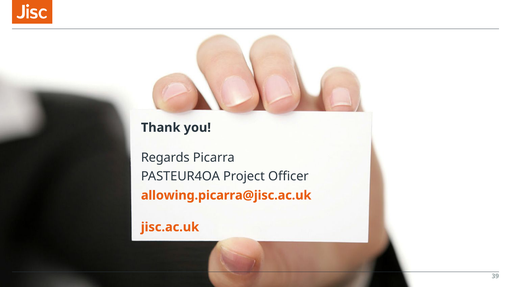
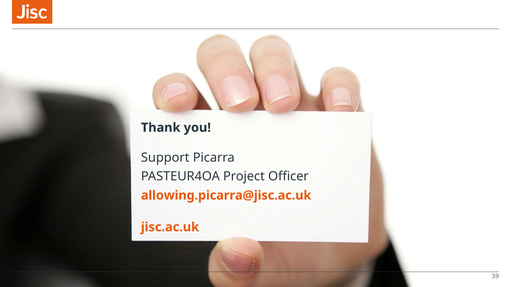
Regards: Regards -> Support (165, 158)
